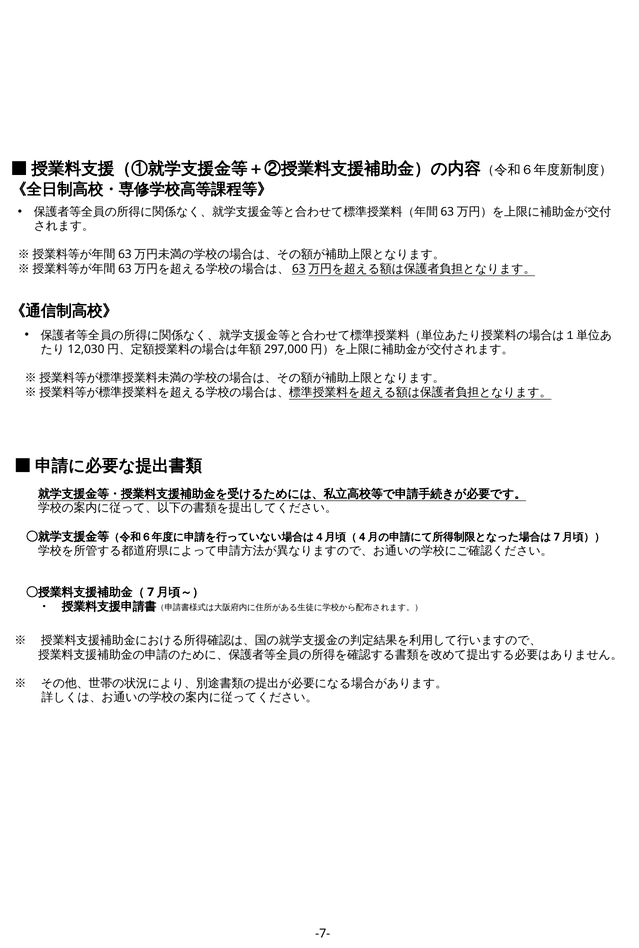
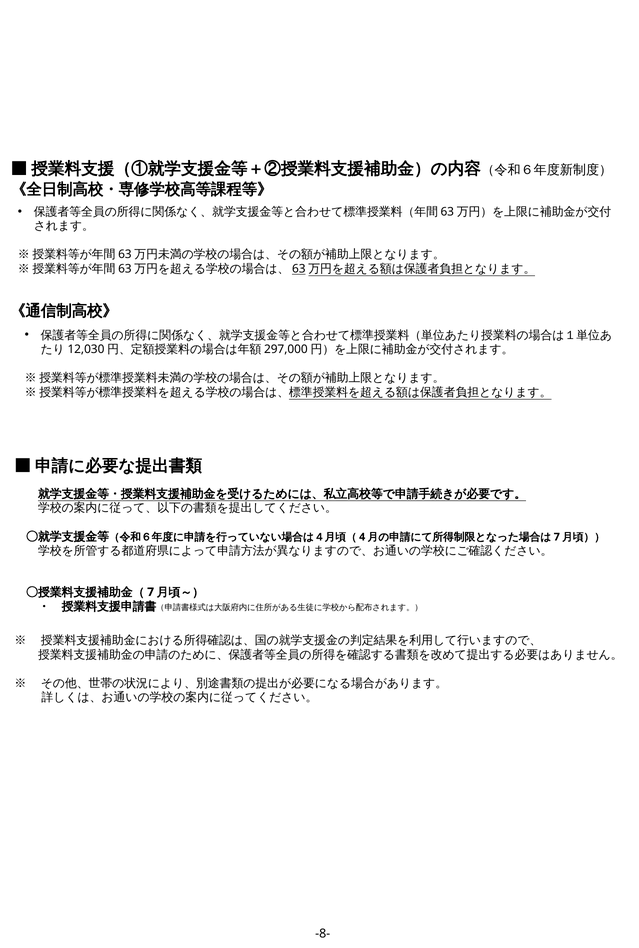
-7-: -7- -> -8- (323, 934)
